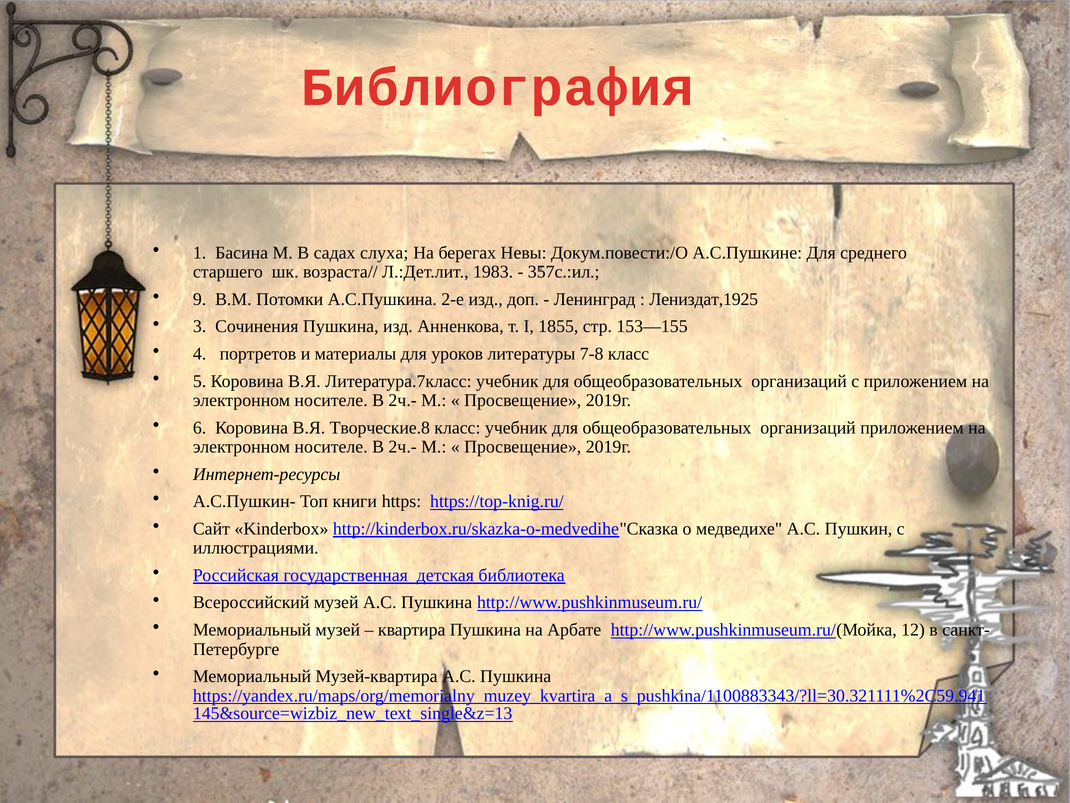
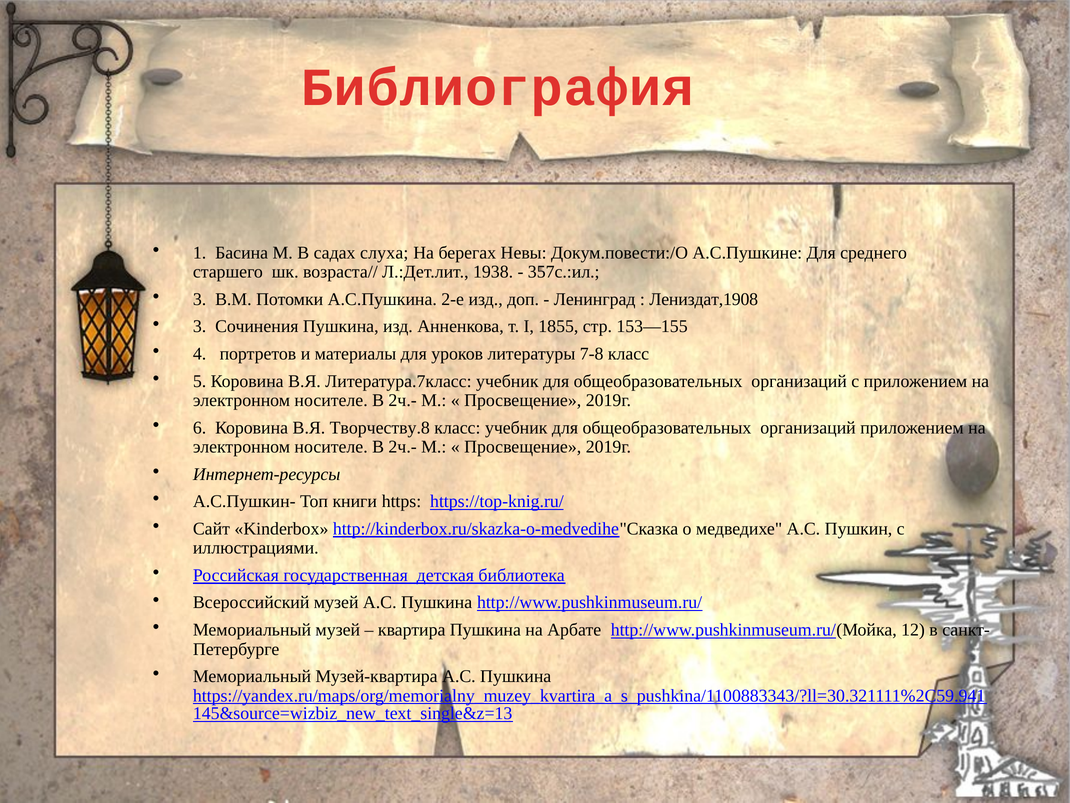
1983: 1983 -> 1938 (493, 272)
9: 9 -> 3 (200, 299)
Лениздат,1925: Лениздат,1925 -> Лениздат,1908 (704, 299)
Творческие.8: Творческие.8 -> Творчеству.8 (380, 427)
